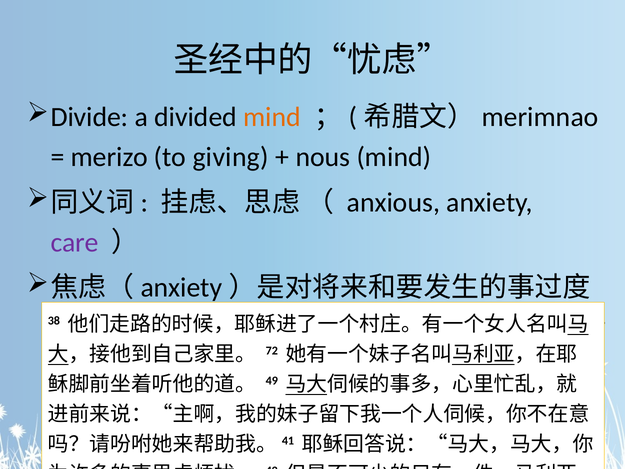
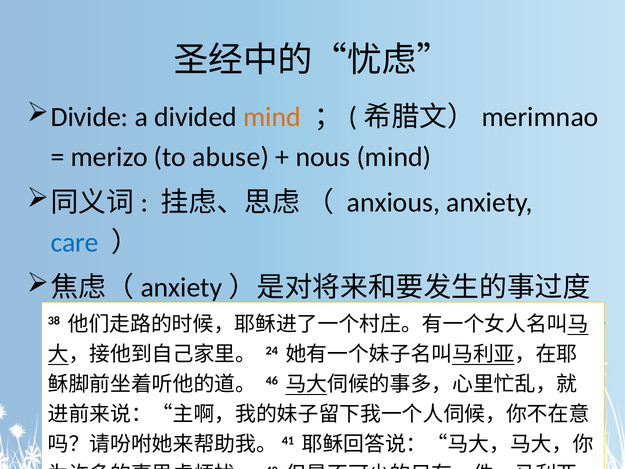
giving: giving -> abuse (231, 157)
care colour: purple -> blue (75, 242)
72: 72 -> 24 (272, 351)
49: 49 -> 46 (272, 381)
